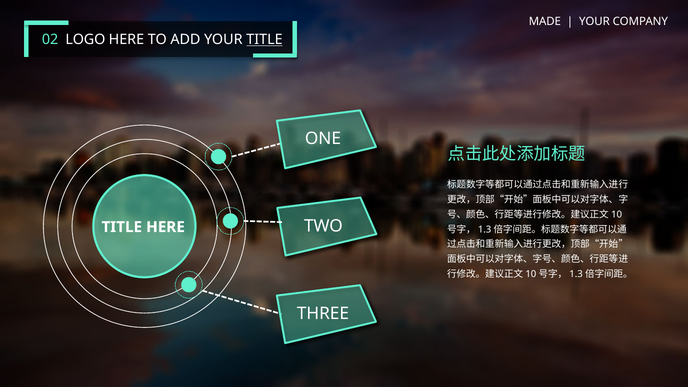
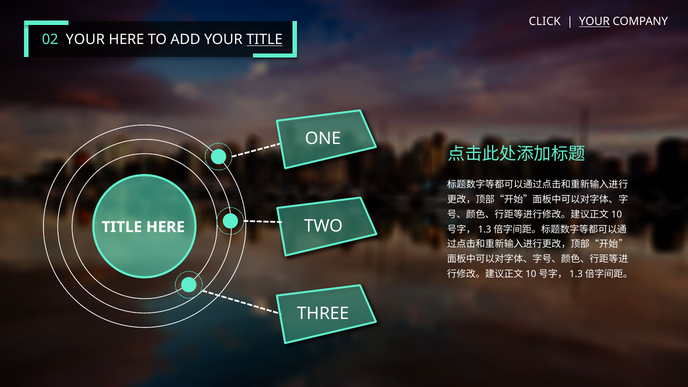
MADE: MADE -> CLICK (545, 22)
YOUR underline: none -> present (594, 22)
02 LOGO: LOGO -> YOUR (85, 40)
